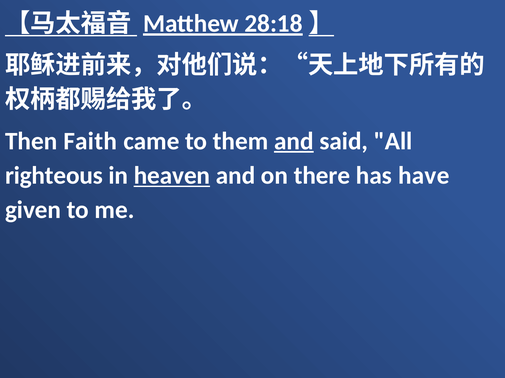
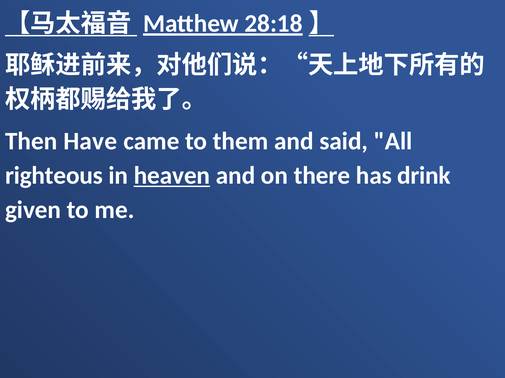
Faith: Faith -> Have (90, 141)
and underline: present -> none (294, 141)
have: have -> drink (424, 176)
